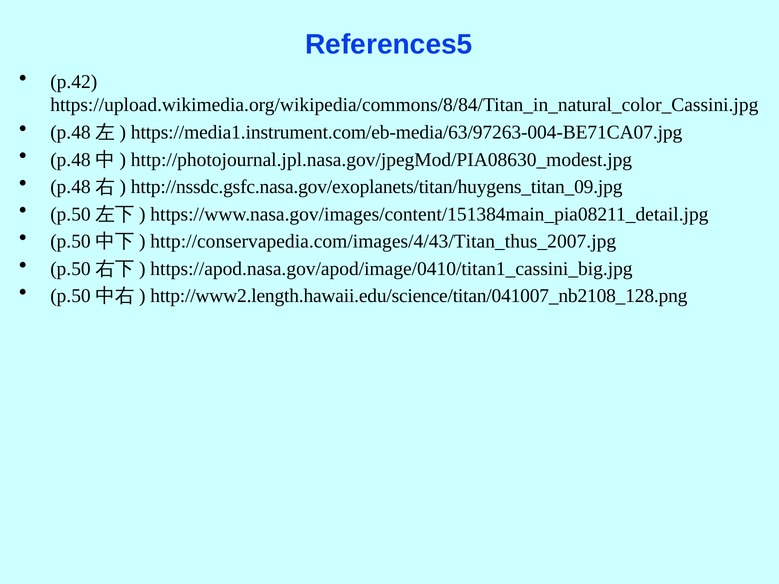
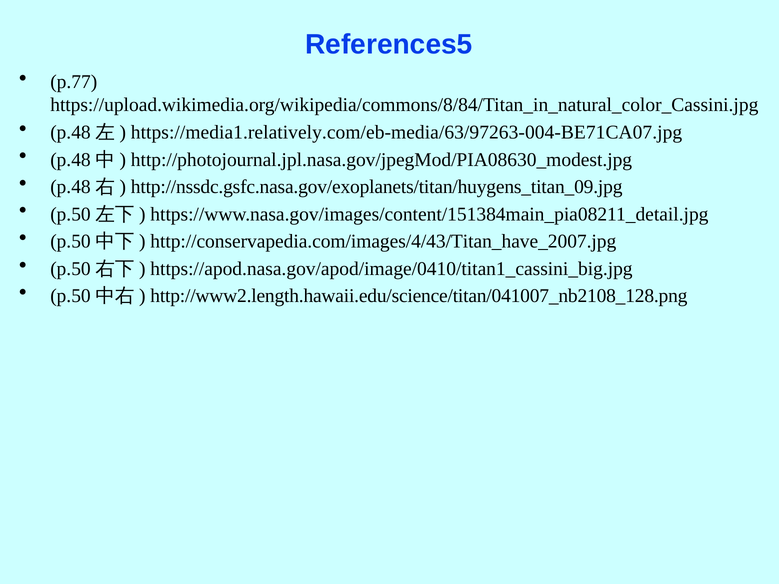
p.42: p.42 -> p.77 (74, 82)
https://media1.instrument.com/eb-media/63/97263-004-BE71CA07.jpg: https://media1.instrument.com/eb-media/63/97263-004-BE71CA07.jpg -> https://media1.relatively.com/eb-media/63/97263-004-BE71CA07.jpg (407, 132)
http://conservapedia.com/images/4/43/Titan_thus_2007.jpg: http://conservapedia.com/images/4/43/Titan_thus_2007.jpg -> http://conservapedia.com/images/4/43/Titan_have_2007.jpg (383, 241)
